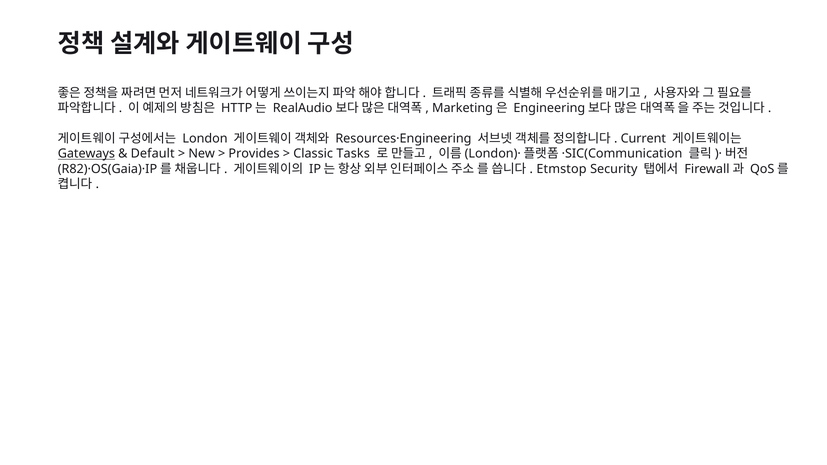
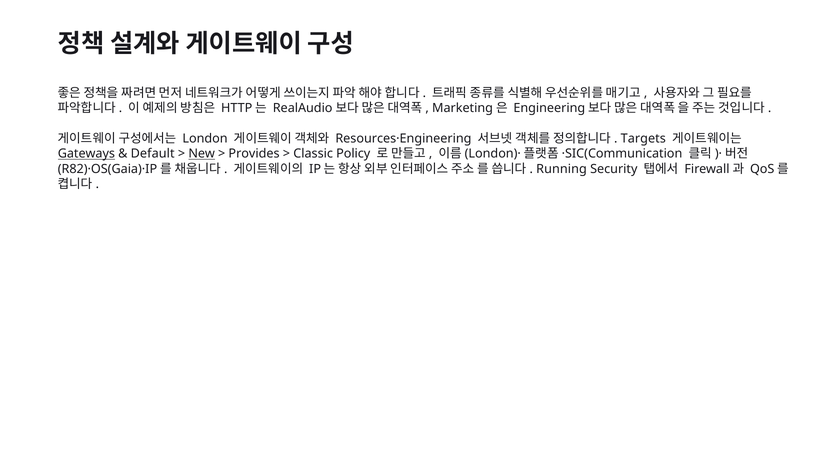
Current: Current -> Targets (643, 139)
New underline: none -> present (202, 154)
Tasks: Tasks -> Policy (353, 154)
Etmstop: Etmstop -> Running (562, 169)
